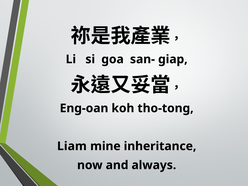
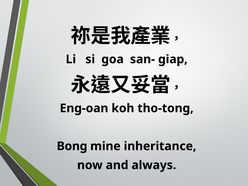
Liam: Liam -> Bong (72, 146)
